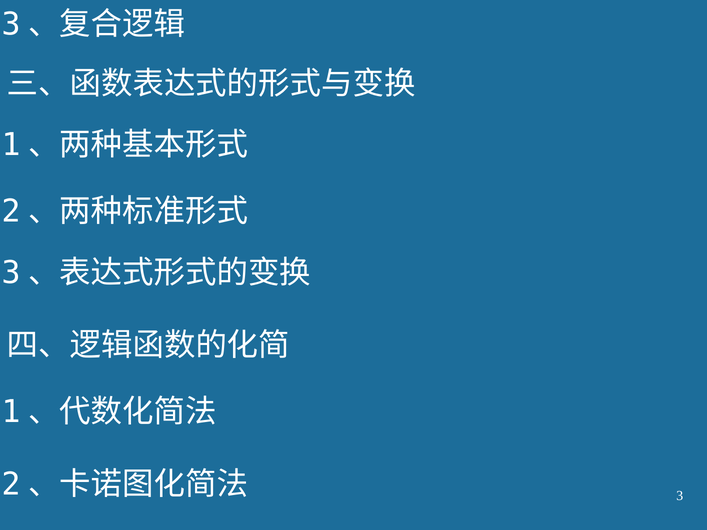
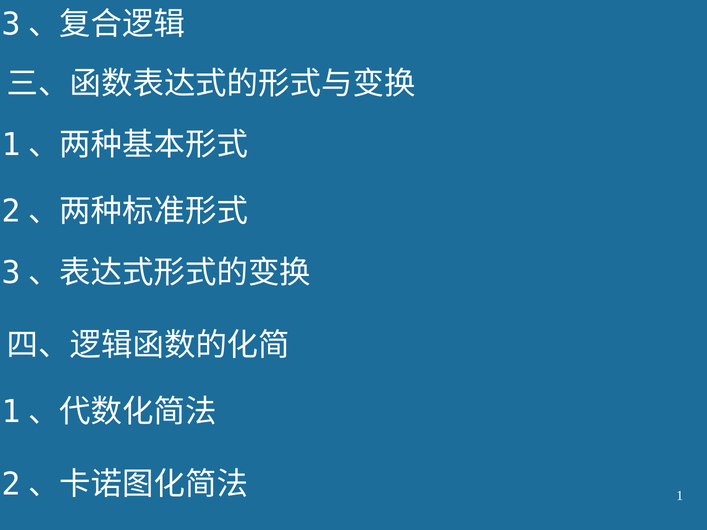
3: 3 -> 1 (680, 496)
